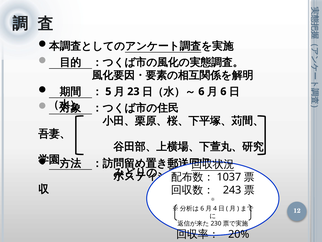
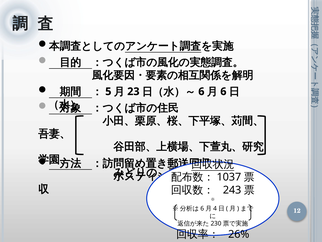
20%: 20% -> 26% (239, 234)
